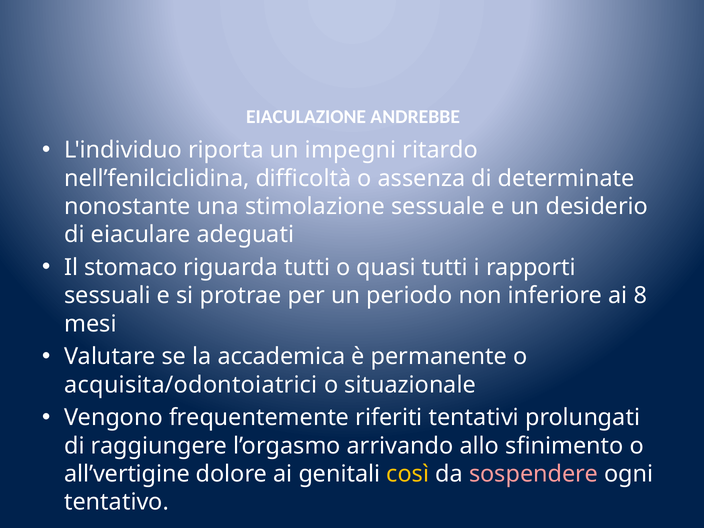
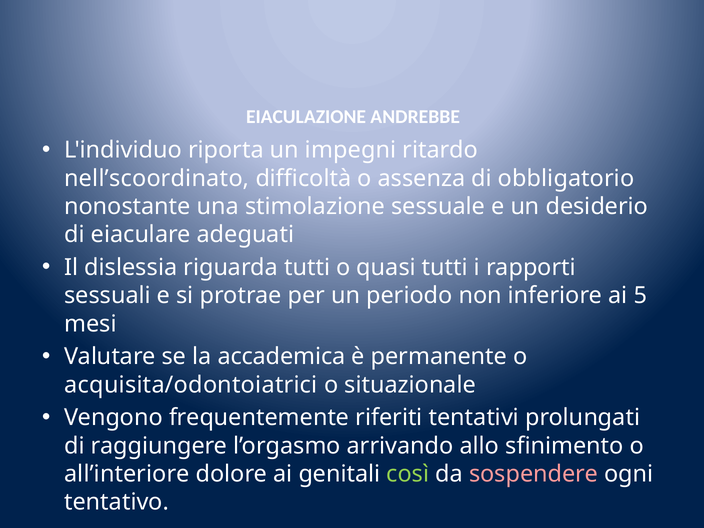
nell’fenilciclidina: nell’fenilciclidina -> nell’scoordinato (157, 178)
determinate: determinate -> obbligatorio (566, 178)
stomaco: stomaco -> dislessia (131, 268)
8: 8 -> 5 (640, 296)
all’vertigine: all’vertigine -> all’interiore (127, 474)
così colour: yellow -> light green (408, 474)
